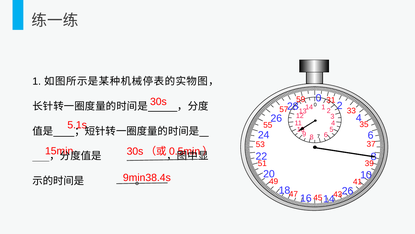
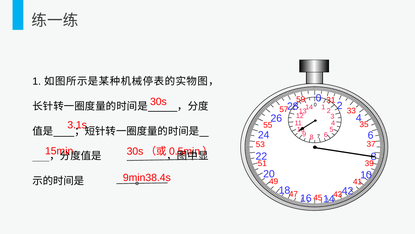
5.1s: 5.1s -> 3.1s (77, 125)
43 26: 26 -> 42 (348, 191)
